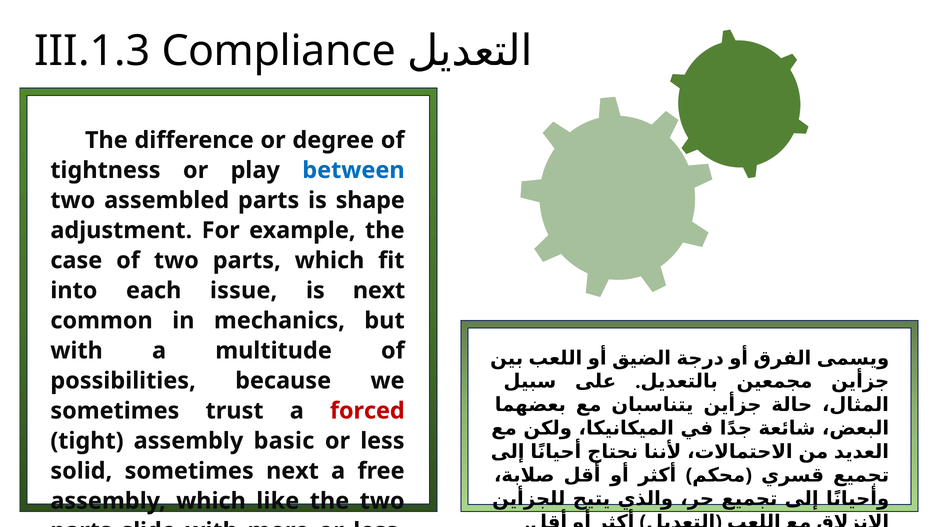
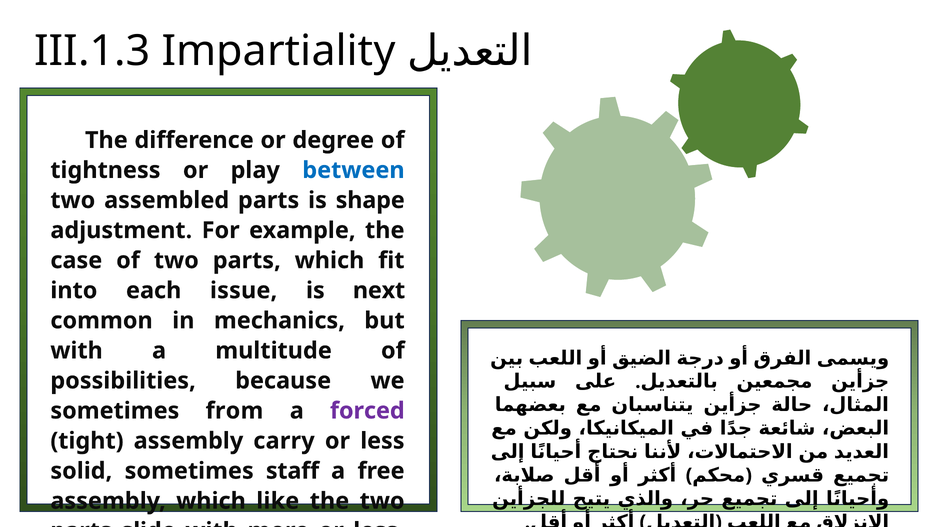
Compliance: Compliance -> Impartiality (279, 51)
trust: trust -> from (235, 411)
forced colour: red -> purple (367, 411)
basic: basic -> carry (284, 441)
sometimes next: next -> staff (293, 471)
